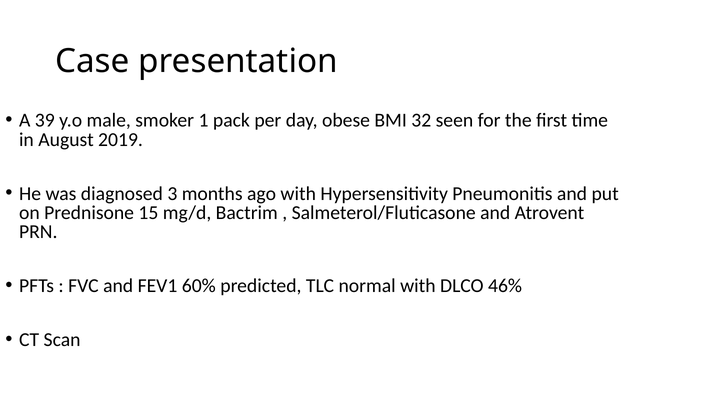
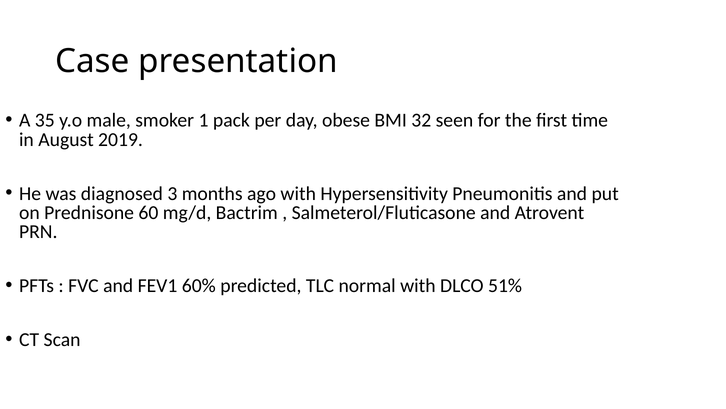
39: 39 -> 35 (45, 120)
15: 15 -> 60 (148, 212)
46%: 46% -> 51% (505, 285)
